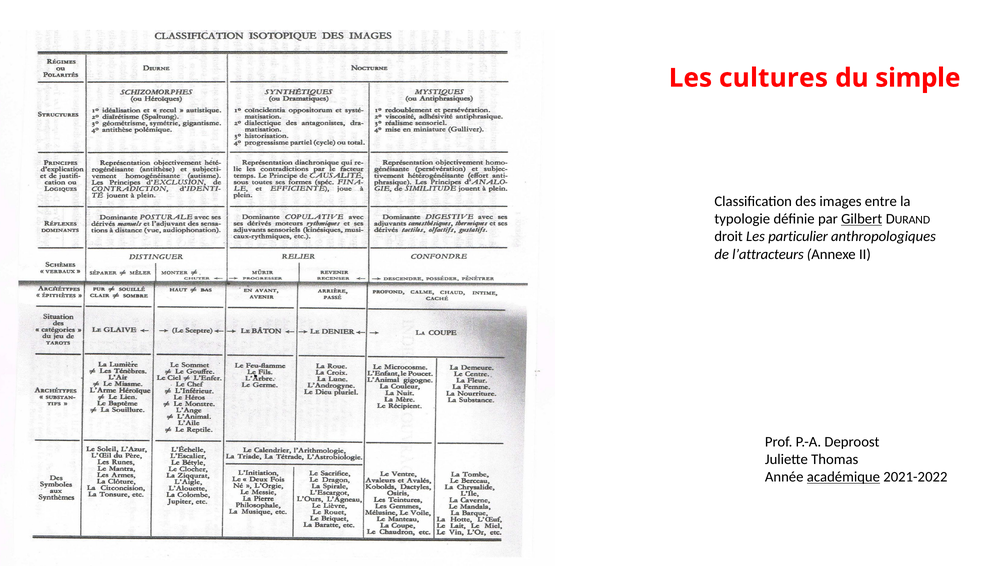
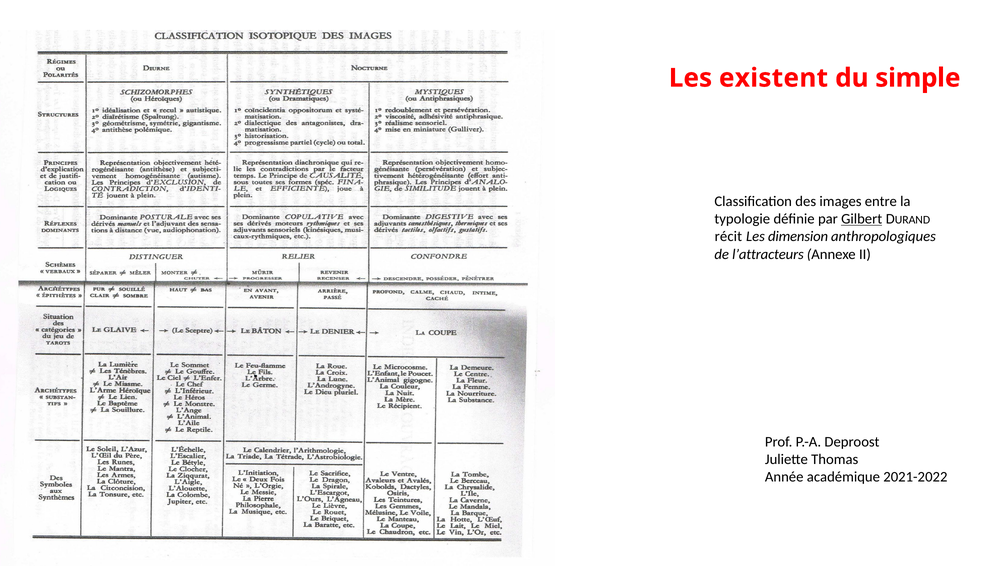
cultures: cultures -> existent (773, 78)
droit: droit -> récit (728, 237)
particulier: particulier -> dimension (798, 237)
académique underline: present -> none (843, 477)
